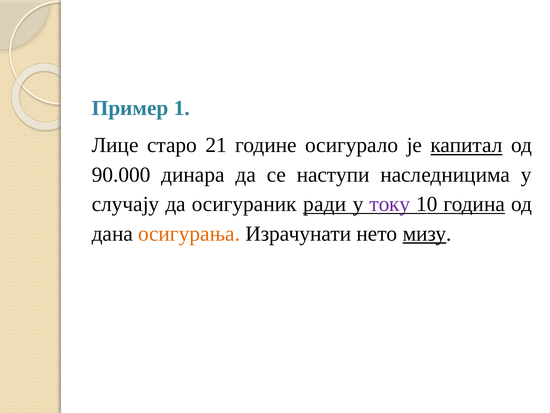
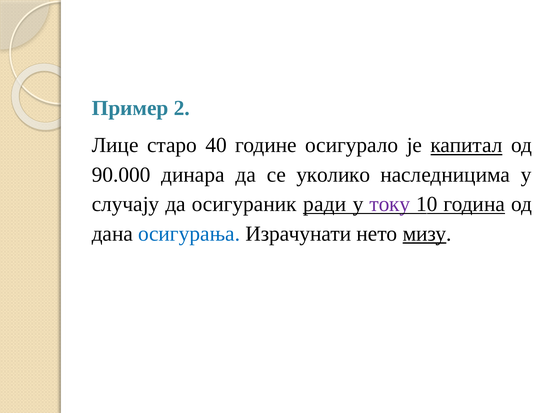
1: 1 -> 2 (182, 108)
21: 21 -> 40 (216, 145)
наступи: наступи -> уколико (333, 174)
осигурања colour: orange -> blue (189, 233)
